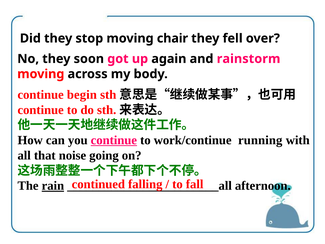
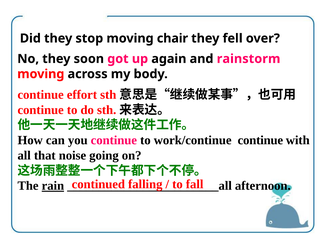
begin: begin -> effort (82, 95)
continue underline: present -> none (114, 140)
work/continue running: running -> continue (260, 140)
